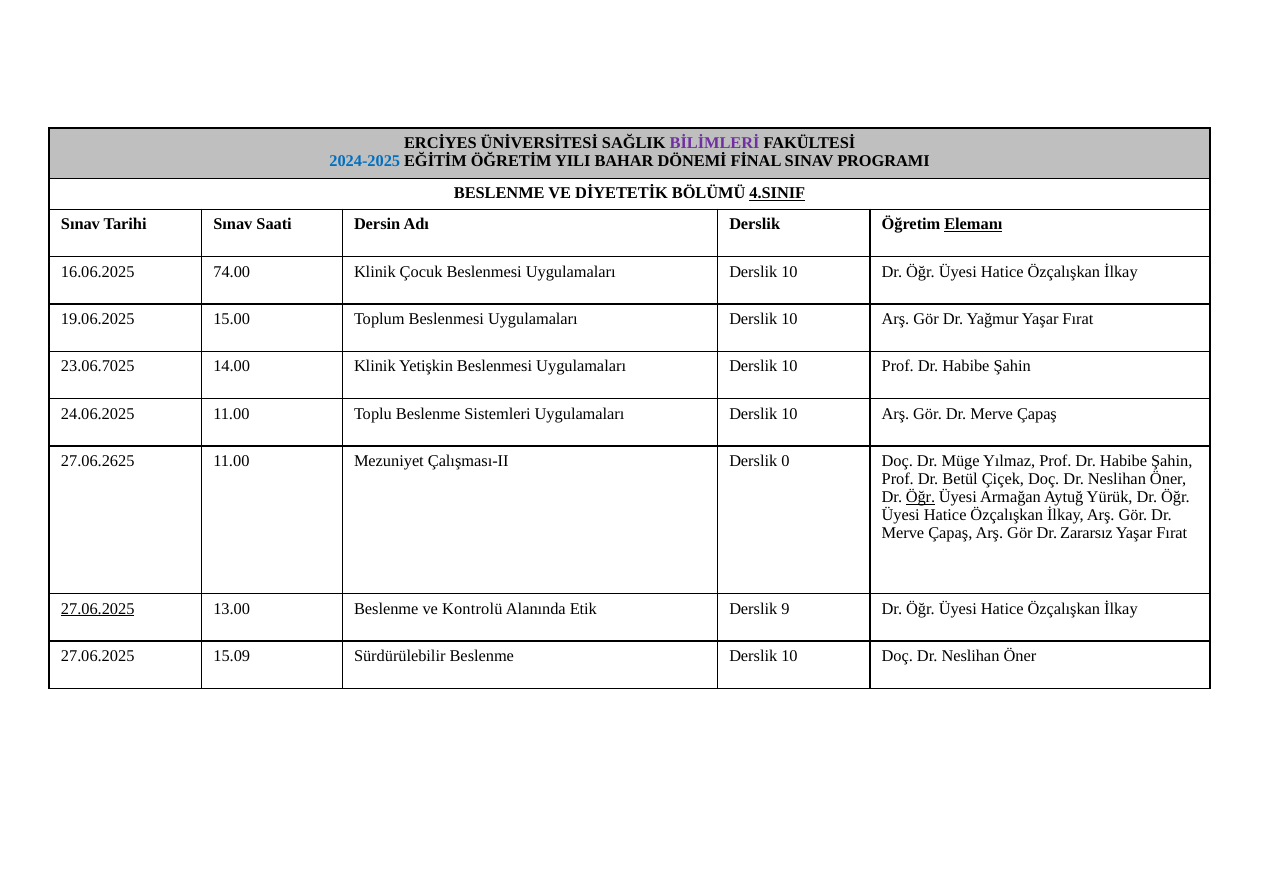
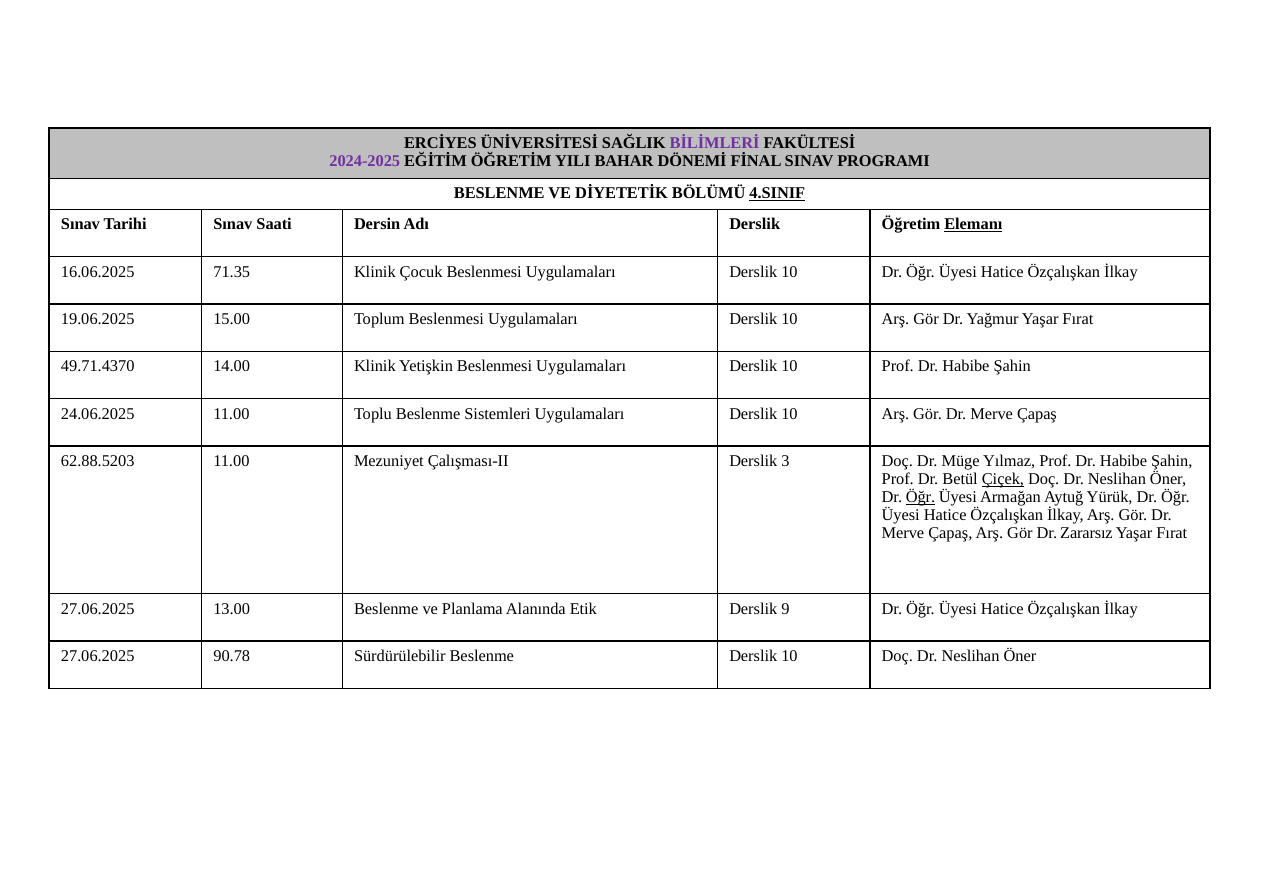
2024-2025 colour: blue -> purple (365, 161)
74.00: 74.00 -> 71.35 (232, 272)
23.06.7025: 23.06.7025 -> 49.71.4370 (98, 367)
27.06.2625: 27.06.2625 -> 62.88.5203 (98, 461)
0: 0 -> 3 (786, 461)
Çiçek underline: none -> present (1003, 479)
27.06.2025 underline: present -> none (98, 609)
Kontrolü: Kontrolü -> Planlama (472, 609)
15.09: 15.09 -> 90.78 (232, 656)
